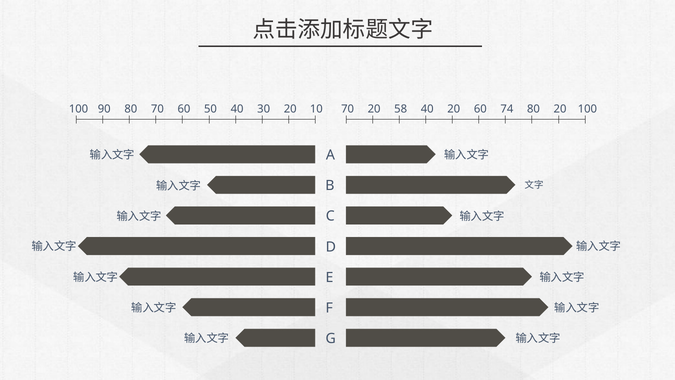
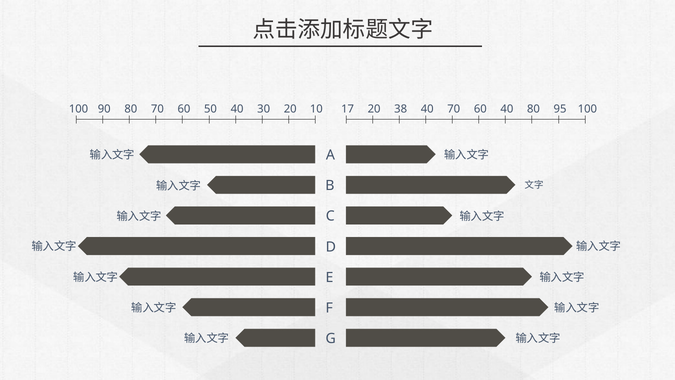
100 70: 70 -> 17 (348, 109)
58: 58 -> 38 (401, 109)
40 20: 20 -> 70 (454, 109)
60 74: 74 -> 40 (507, 109)
80 20: 20 -> 95 (560, 109)
